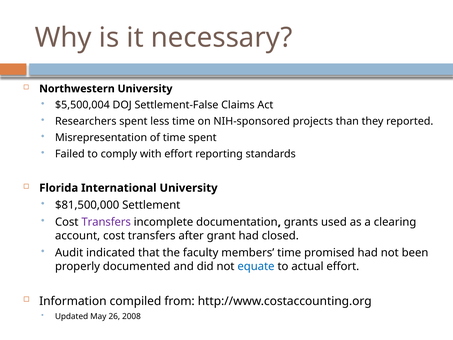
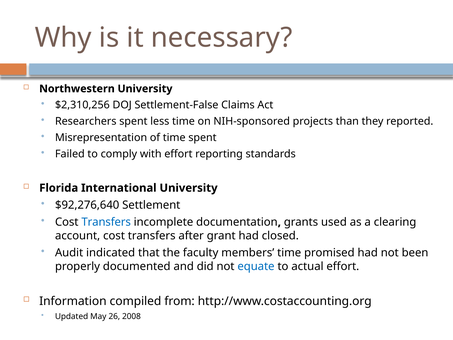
$5,500,004: $5,500,004 -> $2,310,256 (82, 105)
$81,500,000: $81,500,000 -> $92,276,640 (87, 205)
Transfers colour: purple -> blue (106, 222)
